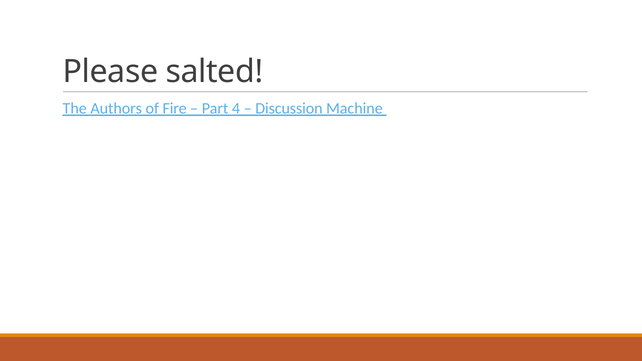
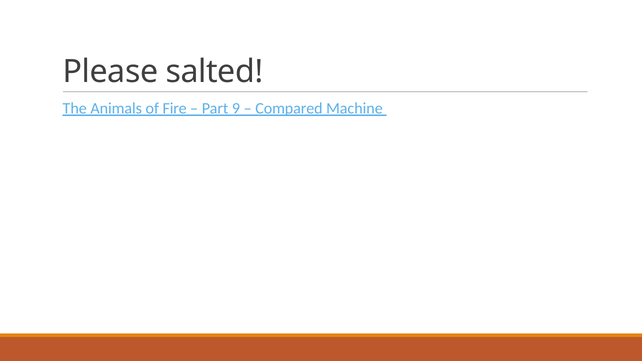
Authors: Authors -> Animals (116, 108)
4: 4 -> 9 (236, 108)
Discussion: Discussion -> Compared (289, 108)
